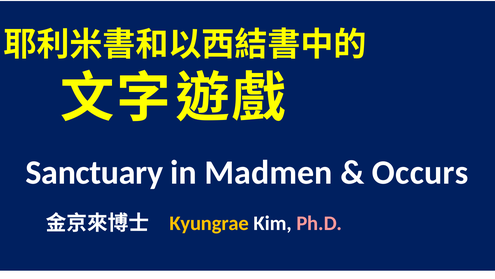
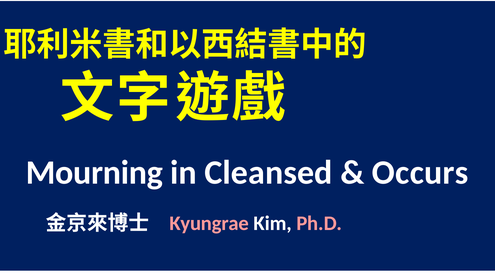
Sanctuary: Sanctuary -> Mourning (94, 172)
Madmen: Madmen -> Cleansed (268, 172)
Kyungrae colour: yellow -> pink (209, 223)
